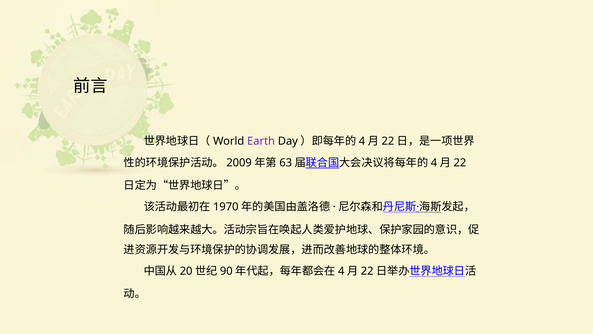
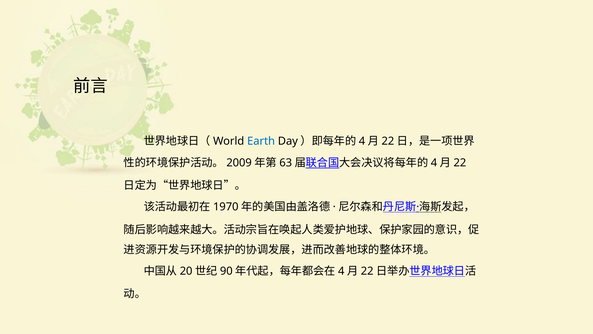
Earth colour: purple -> blue (261, 141)
